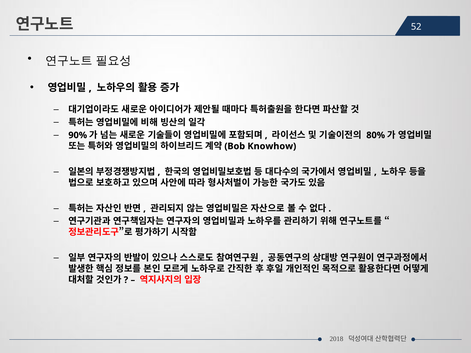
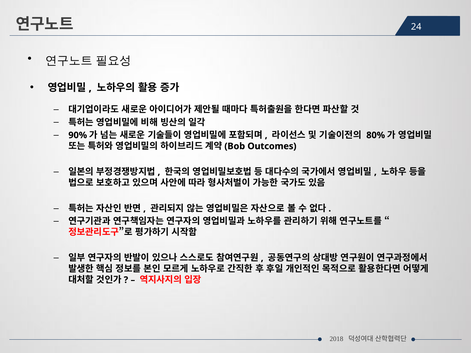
52: 52 -> 24 (416, 27)
Knowhow: Knowhow -> Outcomes (272, 146)
